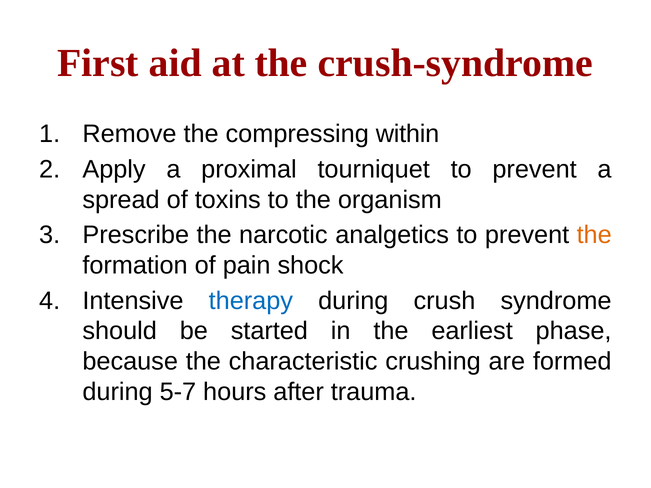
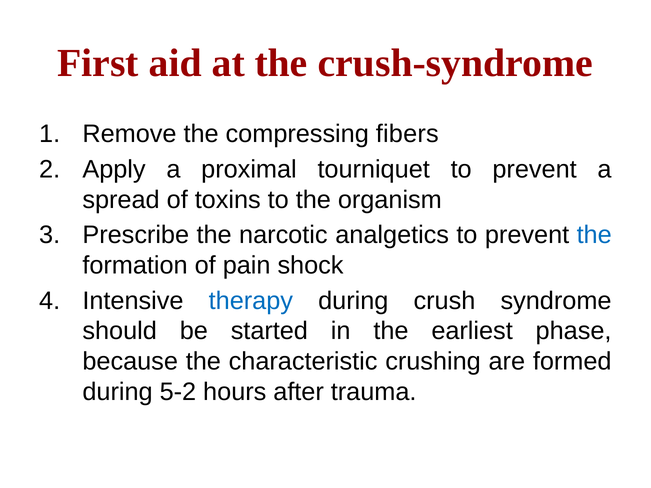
within: within -> fibers (407, 134)
the colour: orange -> blue (594, 235)
5-7: 5-7 -> 5-2 (178, 392)
